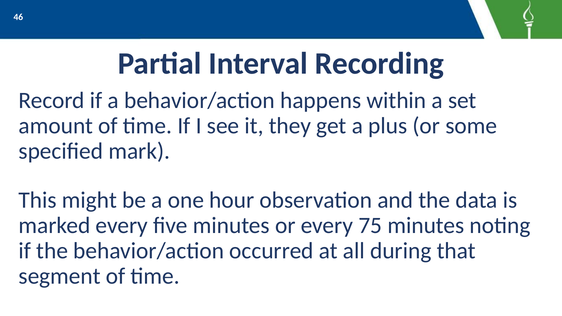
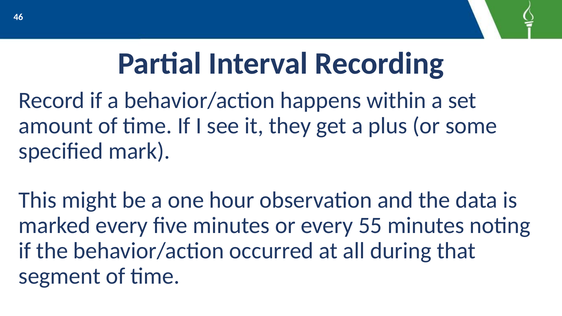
75: 75 -> 55 (370, 226)
